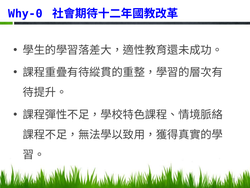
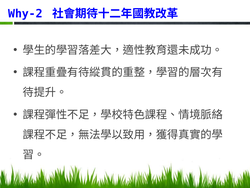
Why-0: Why-0 -> Why-2 (25, 14)
